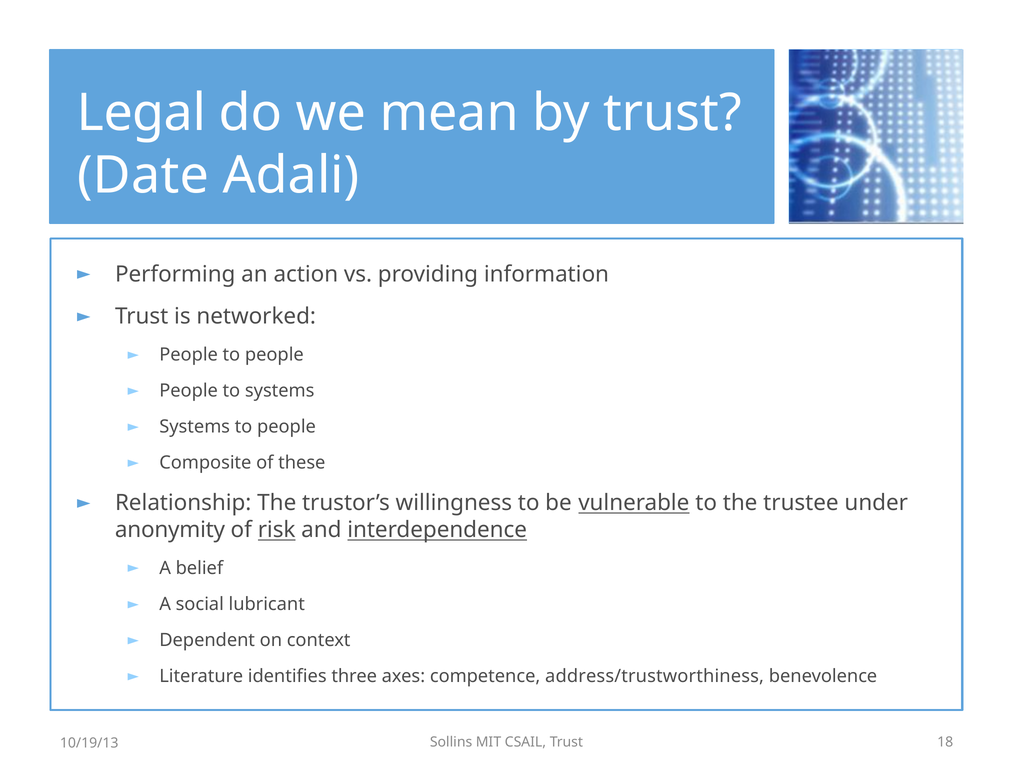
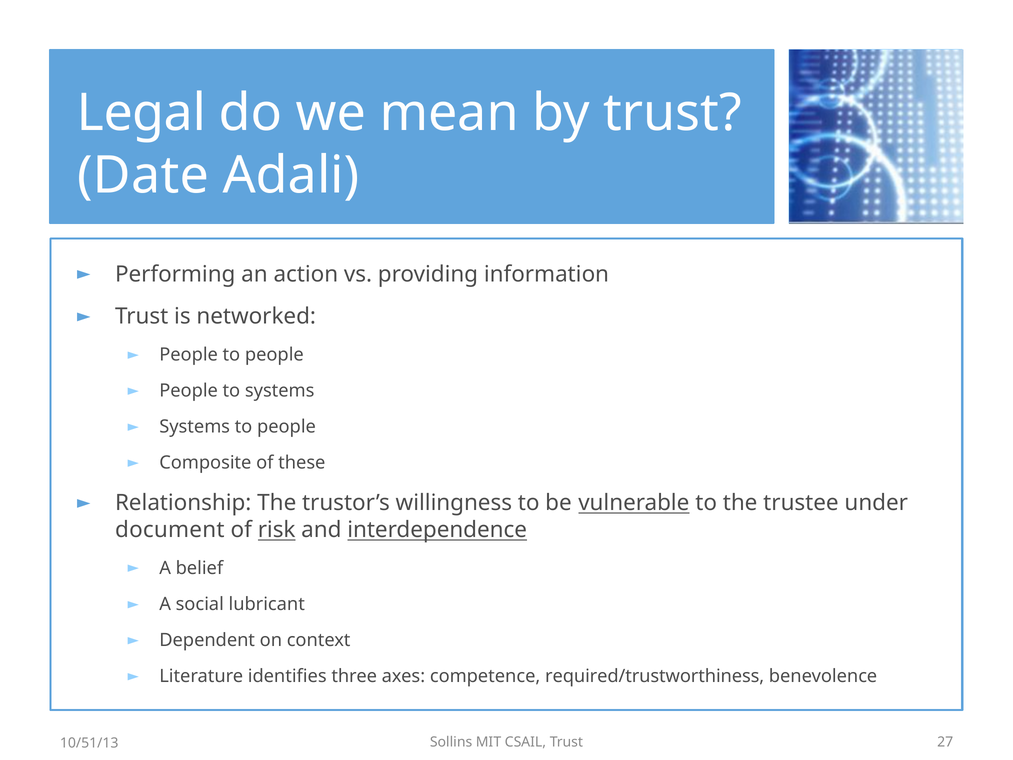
anonymity: anonymity -> document (170, 530)
address/trustworthiness: address/trustworthiness -> required/trustworthiness (655, 676)
18: 18 -> 27 (945, 742)
10/19/13: 10/19/13 -> 10/51/13 (89, 743)
